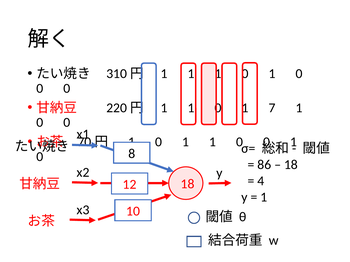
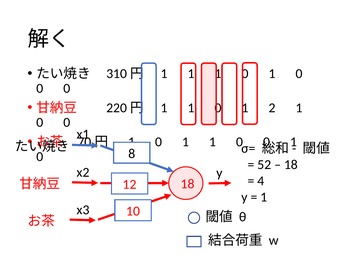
7: 7 -> 2 (272, 108)
86: 86 -> 52 (264, 165)
